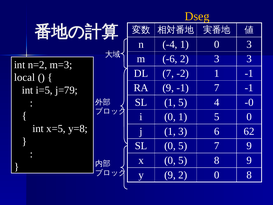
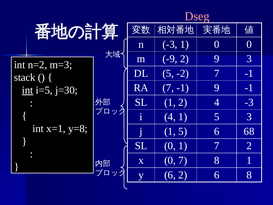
Dseg colour: yellow -> pink (197, 16)
n -4: -4 -> -3 (170, 44)
0 3: 3 -> 0 (249, 44)
-6: -6 -> -9 (170, 59)
2 3: 3 -> 9 (217, 59)
DL 7: 7 -> 5 (168, 73)
-2 1: 1 -> 7 (217, 73)
local: local -> stack (25, 77)
RA 9: 9 -> 7 (168, 88)
-1 7: 7 -> 9 (217, 88)
int underline: none -> present (28, 90)
j=79: j=79 -> j=30 (66, 90)
SL 1 5: 5 -> 2 (183, 102)
4 -0: -0 -> -3 (249, 102)
i 0: 0 -> 4 (170, 117)
5 0: 0 -> 3 (249, 117)
x=5: x=5 -> x=1 (56, 128)
j 1 3: 3 -> 5 (183, 131)
62: 62 -> 68 (249, 131)
SL 0 5: 5 -> 1 (183, 146)
7 9: 9 -> 2 (249, 146)
x 0 5: 5 -> 7 (183, 160)
8 9: 9 -> 1 (249, 160)
y 9: 9 -> 6 (170, 175)
2 0: 0 -> 6 (217, 175)
